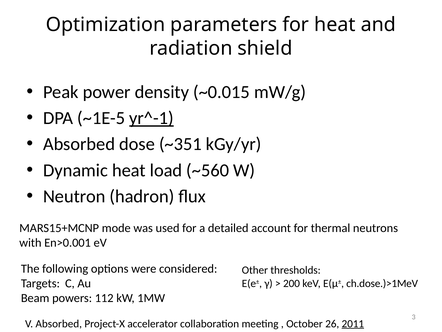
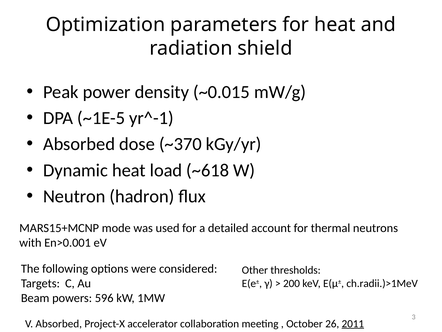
yr^-1 underline: present -> none (151, 118)
~351: ~351 -> ~370 (180, 144)
~560: ~560 -> ~618 (208, 170)
ch.dose.)>1MeV: ch.dose.)>1MeV -> ch.radii.)>1MeV (382, 283)
112: 112 -> 596 (104, 298)
